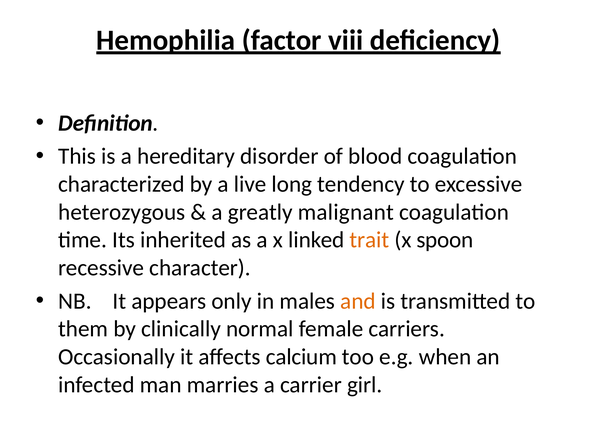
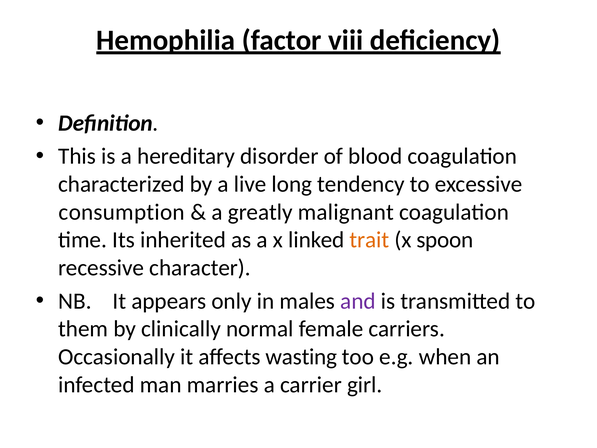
heterozygous: heterozygous -> consumption (122, 212)
and colour: orange -> purple (358, 301)
calcium: calcium -> wasting (301, 357)
